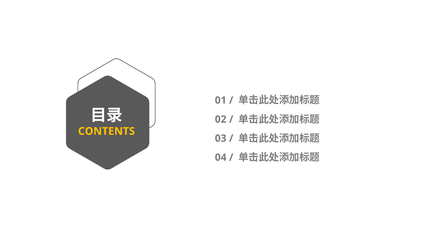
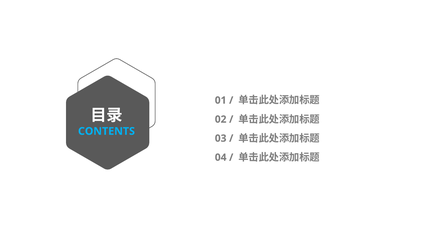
CONTENTS colour: yellow -> light blue (106, 131)
